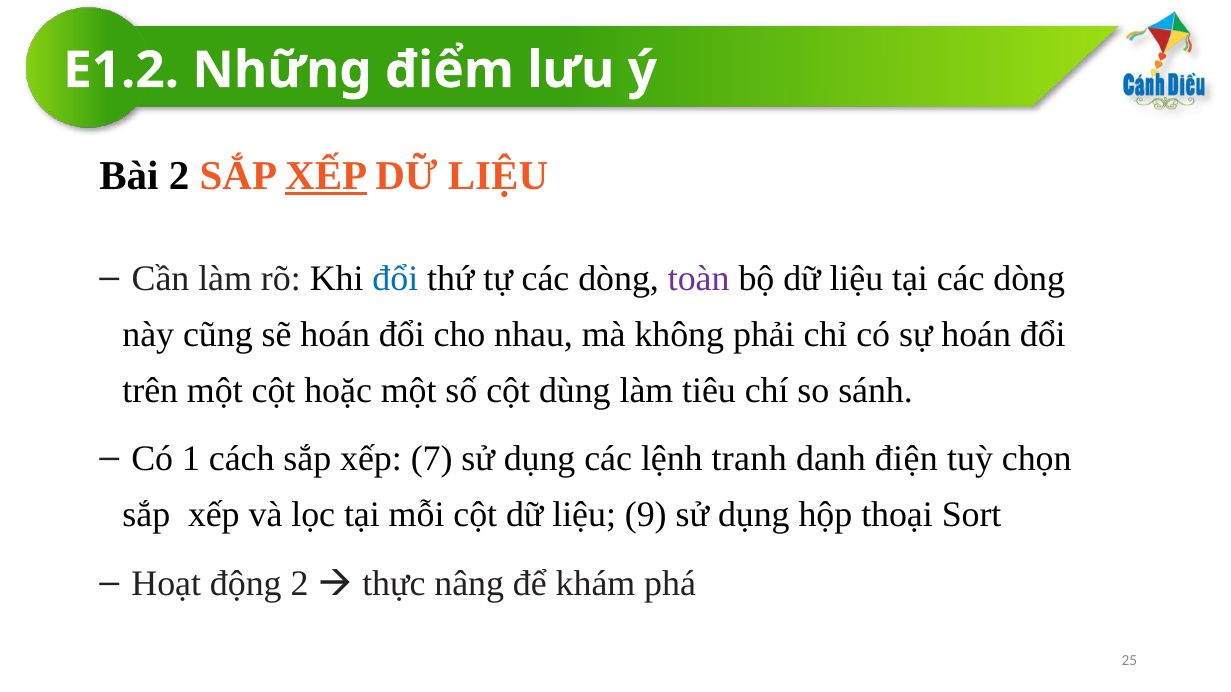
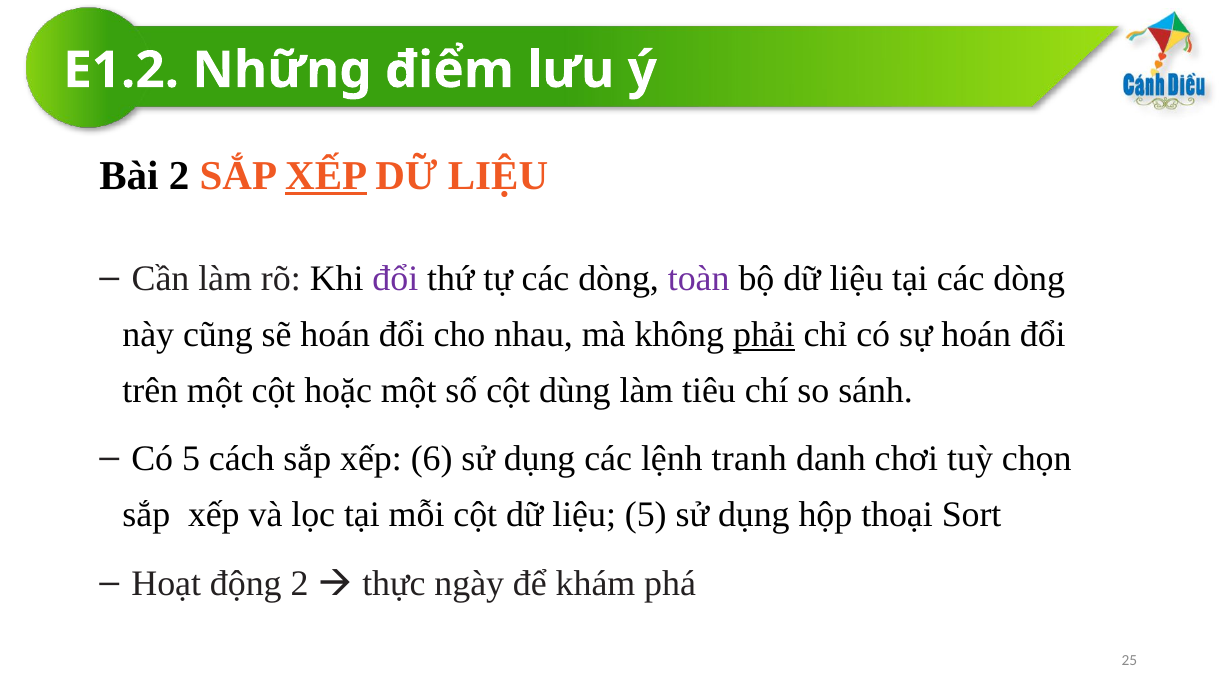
đổi colour: blue -> purple (395, 279)
phải underline: none -> present (764, 335)
Có 1: 1 -> 5 (191, 459)
7: 7 -> 6 (432, 459)
điện: điện -> chơi (906, 459)
liệu 9: 9 -> 5 (646, 515)
nâng: nâng -> ngày (469, 584)
